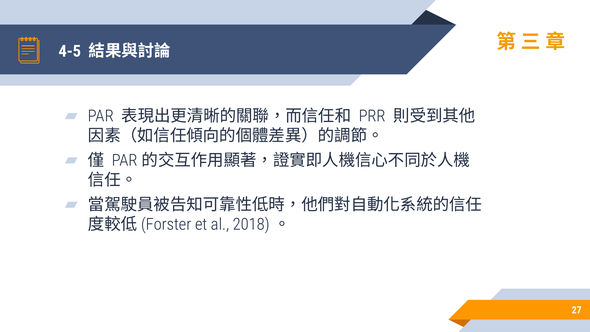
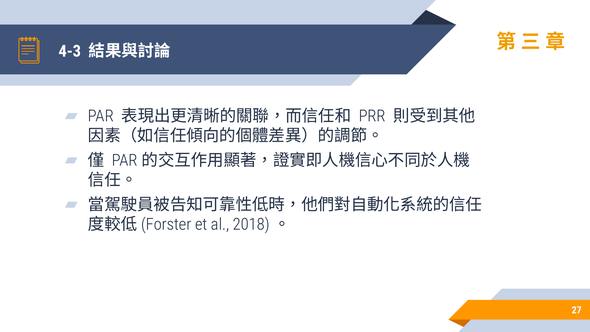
4-5: 4-5 -> 4-3 (70, 51)
